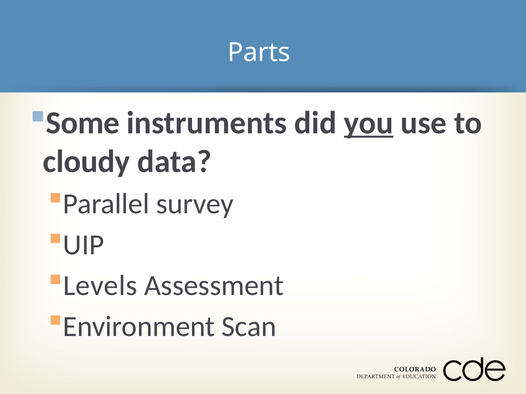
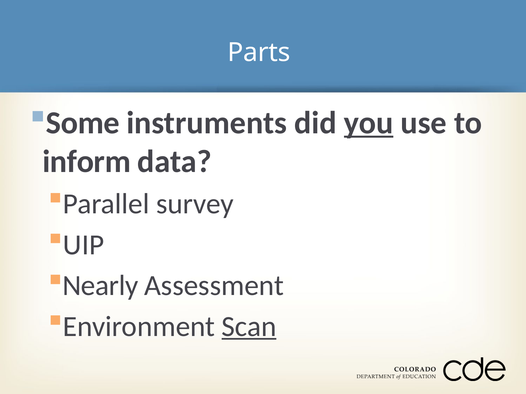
cloudy: cloudy -> inform (87, 162)
Levels: Levels -> Nearly (100, 286)
Scan underline: none -> present (249, 327)
